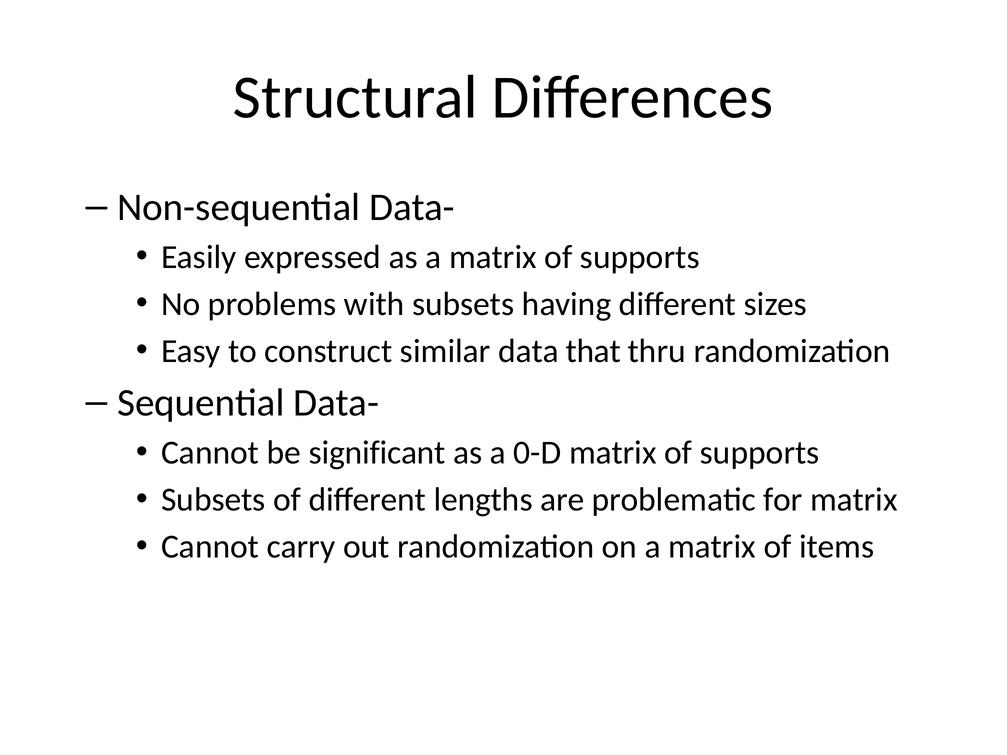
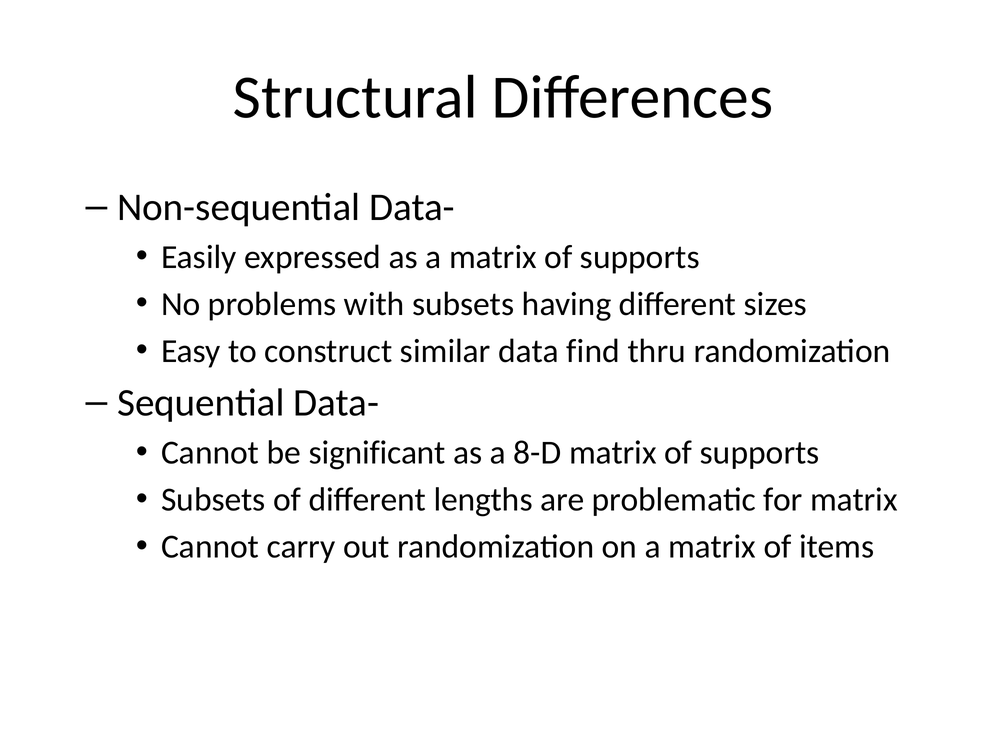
that: that -> find (593, 351)
0-D: 0-D -> 8-D (537, 453)
